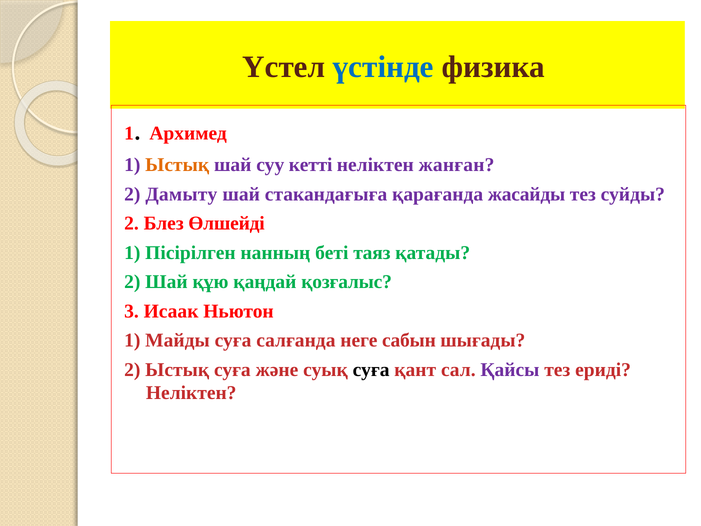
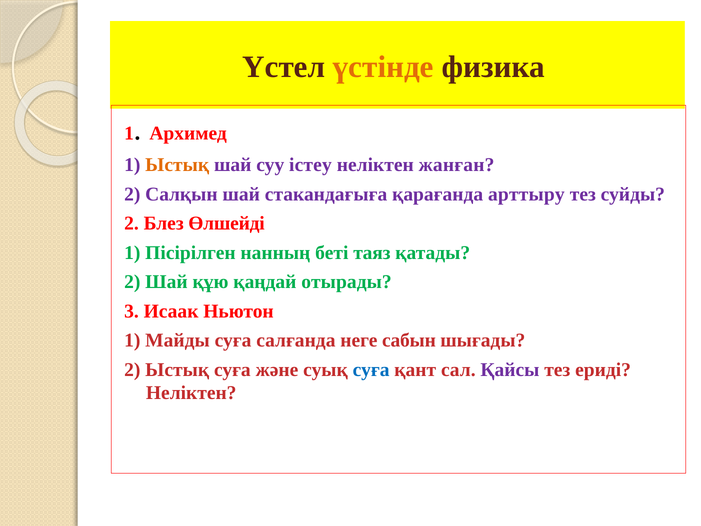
үстінде colour: blue -> orange (383, 67)
кетті: кетті -> істеу (310, 165)
Дамыту: Дамыту -> Салқын (181, 194)
жасайды: жасайды -> арттыру (526, 194)
қозғалыс: қозғалыс -> отырады (346, 282)
суға colour: black -> blue (371, 369)
